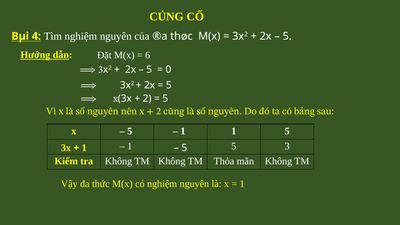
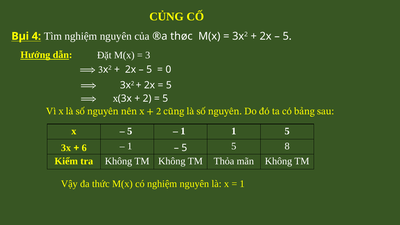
6: 6 -> 3 (148, 55)
1: 1 -> 6 (84, 148)
5 3: 3 -> 8 (287, 146)
